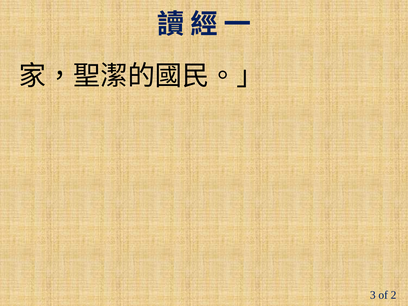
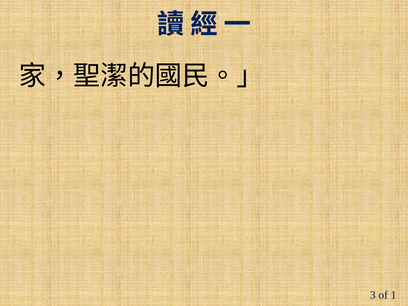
2: 2 -> 1 (394, 295)
